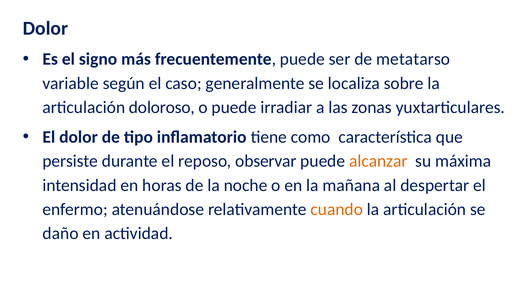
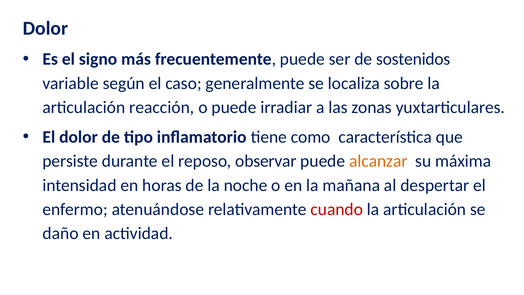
metatarso: metatarso -> sostenidos (413, 59)
doloroso: doloroso -> reacción (162, 107)
cuando colour: orange -> red (337, 209)
